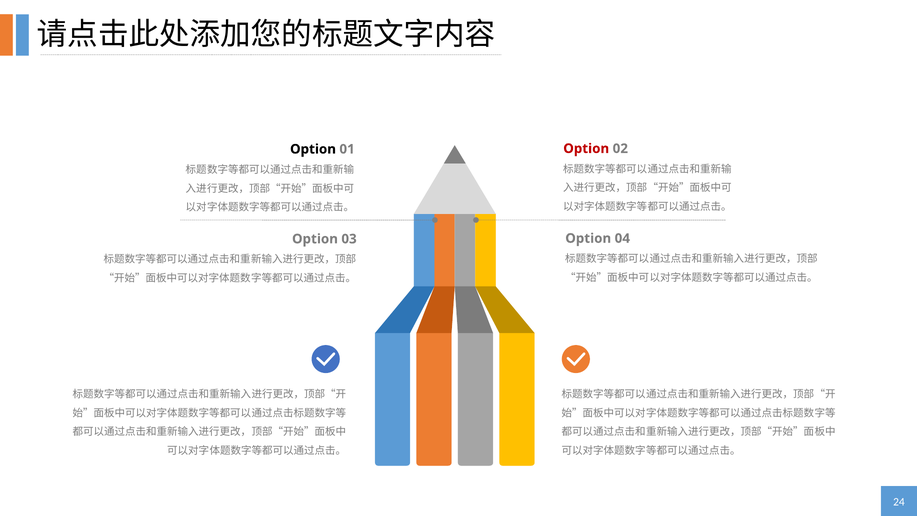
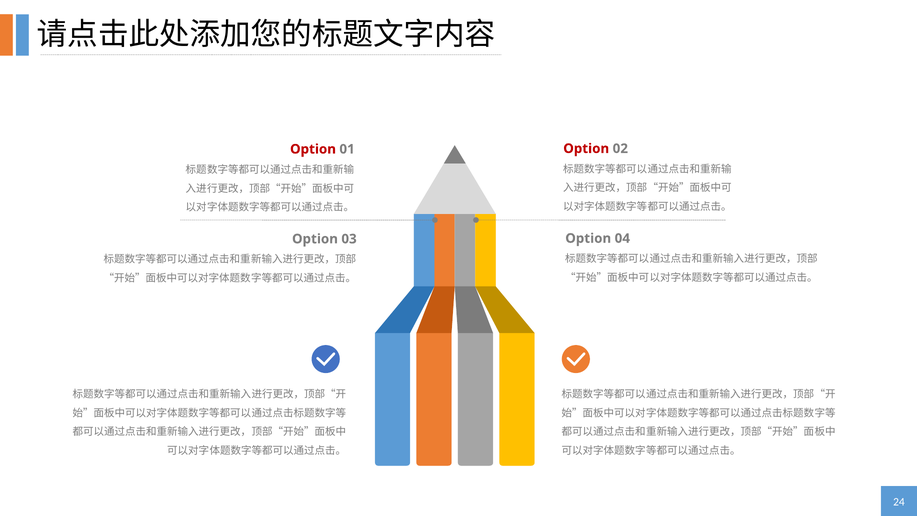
Option colour: black -> red (313, 149)
